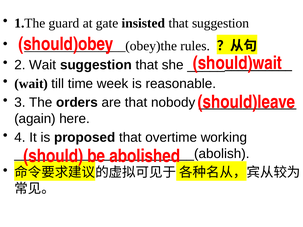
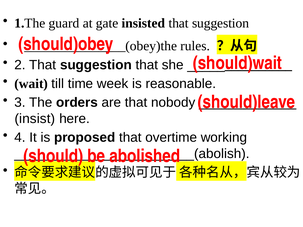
2 Wait: Wait -> That (43, 65)
again: again -> insist (35, 119)
